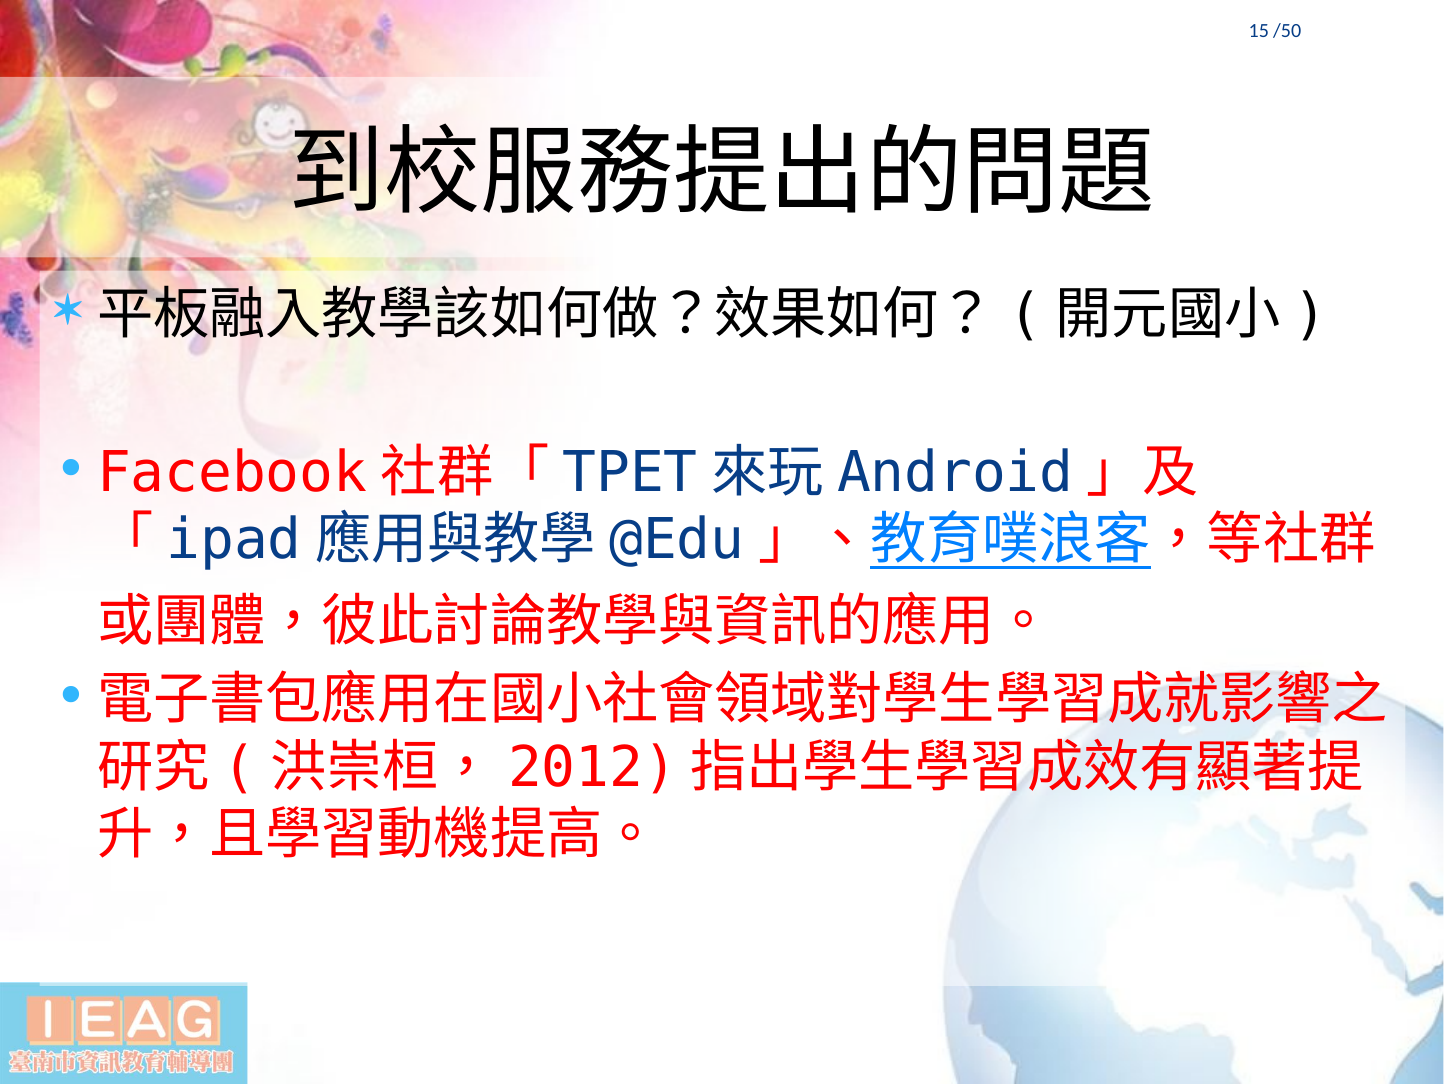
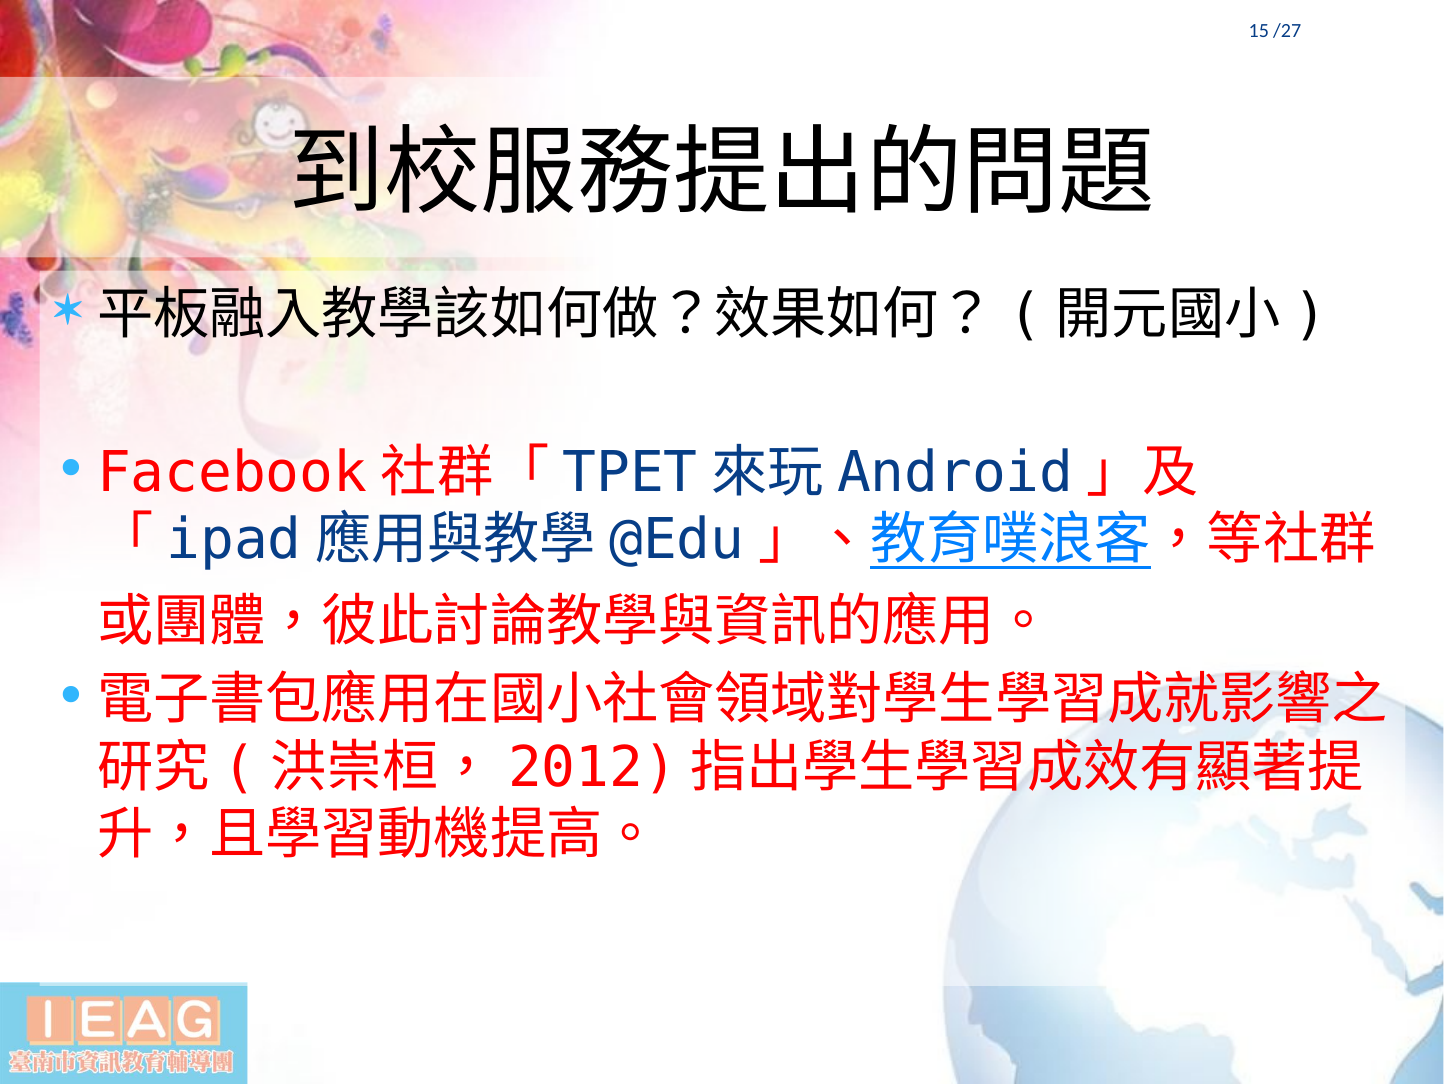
/50: /50 -> /27 (1287, 31)
